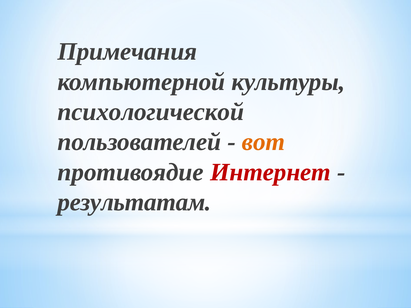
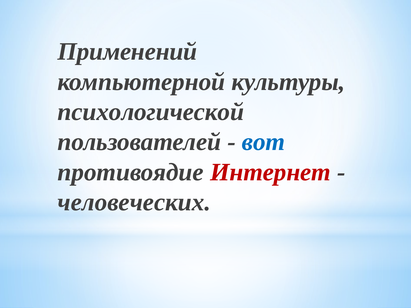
Примечания: Примечания -> Применений (127, 52)
вот colour: orange -> blue (264, 142)
результатам: результатам -> человеческих (134, 202)
